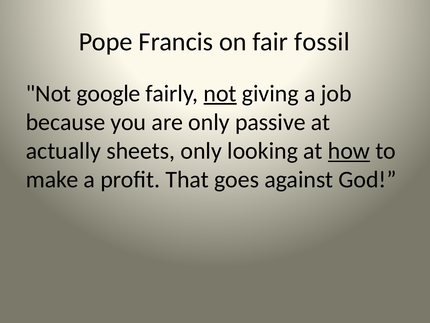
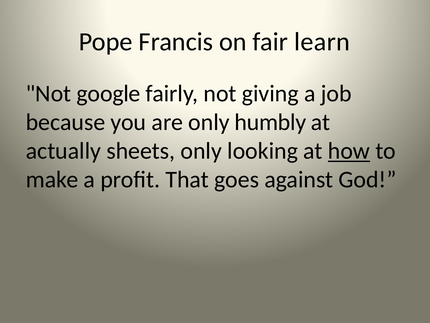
fossil: fossil -> learn (322, 42)
not underline: present -> none (220, 93)
passive: passive -> humbly (270, 122)
